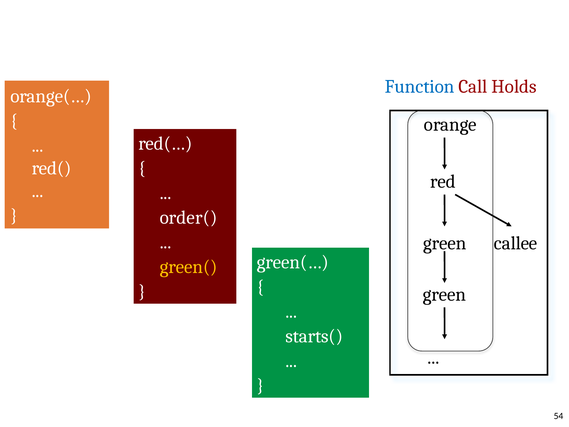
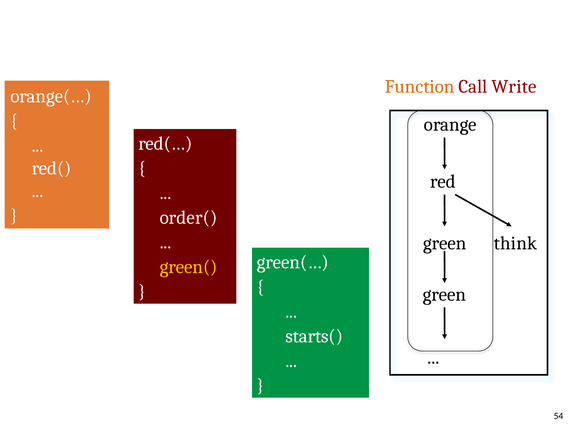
Function colour: blue -> orange (420, 87)
Holds: Holds -> Write (514, 87)
callee: callee -> think (516, 243)
